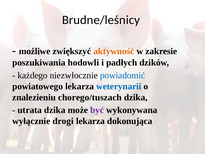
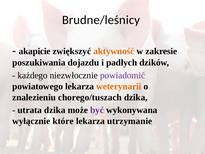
możliwe: możliwe -> akapicie (35, 51)
hodowli: hodowli -> dojazdu (83, 63)
powiadomić colour: blue -> purple (123, 75)
weterynarii colour: blue -> orange (119, 86)
drogi: drogi -> które (63, 121)
dokonująca: dokonująca -> utrzymanie (130, 121)
